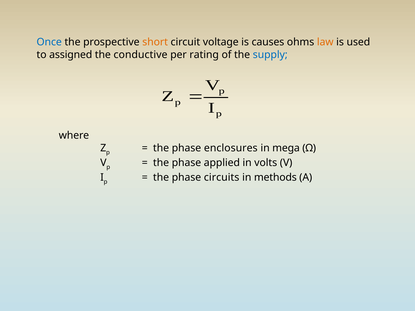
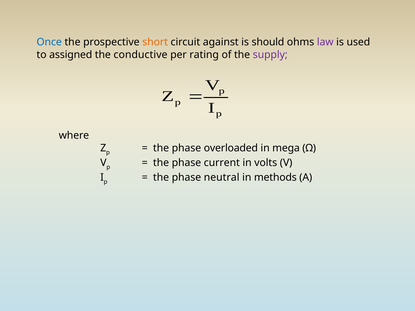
voltage: voltage -> against (221, 42)
causes: causes -> should (268, 42)
law colour: orange -> purple (325, 42)
supply colour: blue -> purple (270, 55)
enclosures: enclosures -> overloaded (231, 148)
applied: applied -> current (222, 163)
circuits: circuits -> neutral (222, 177)
